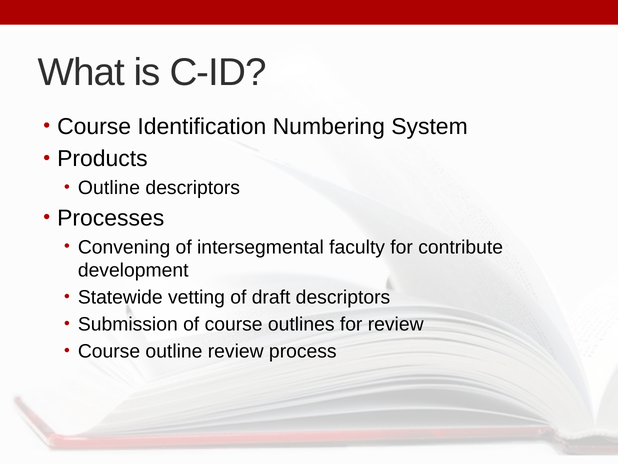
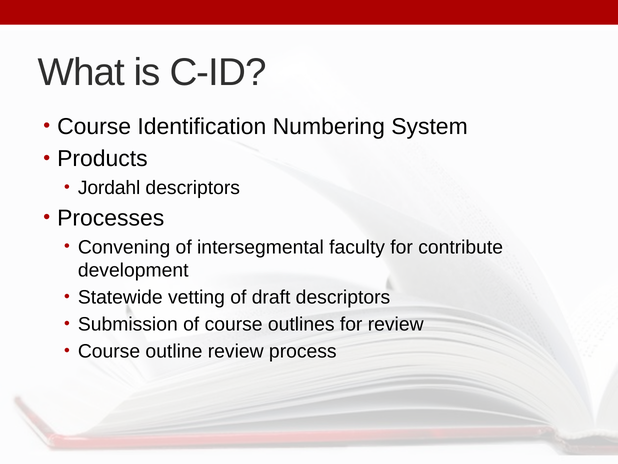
Outline: Outline -> Jordahl (109, 188)
